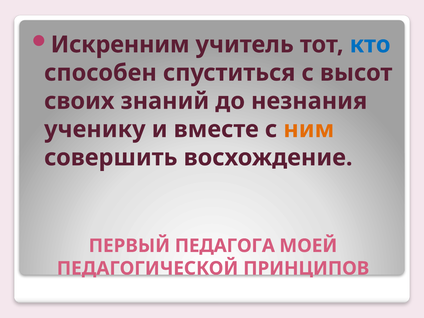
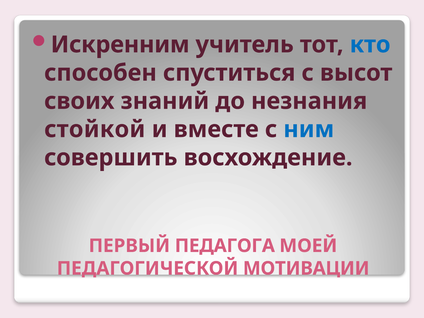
ученику: ученику -> стойкой (95, 129)
ним colour: orange -> blue (309, 129)
ПРИНЦИПОВ: ПРИНЦИПОВ -> МОТИВАЦИИ (306, 268)
